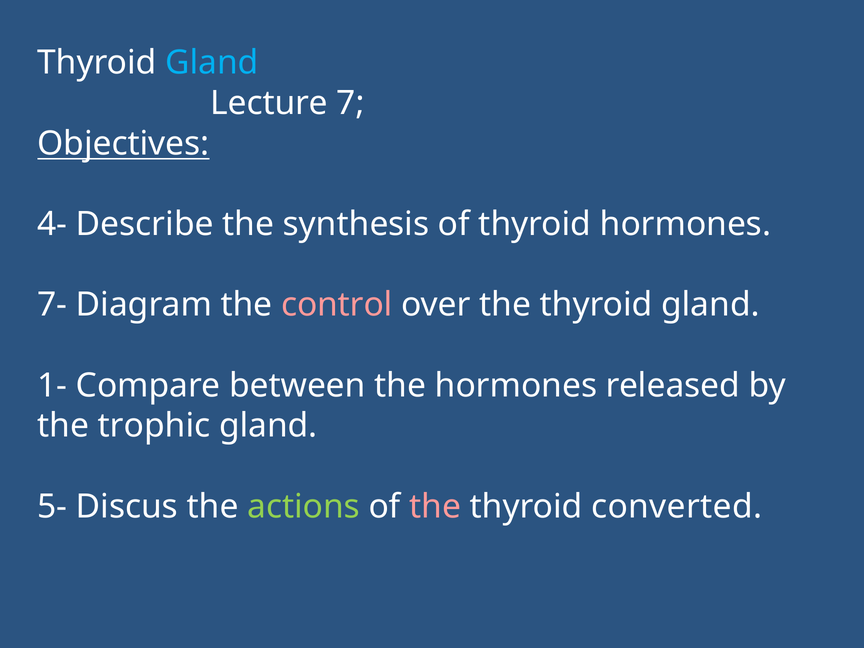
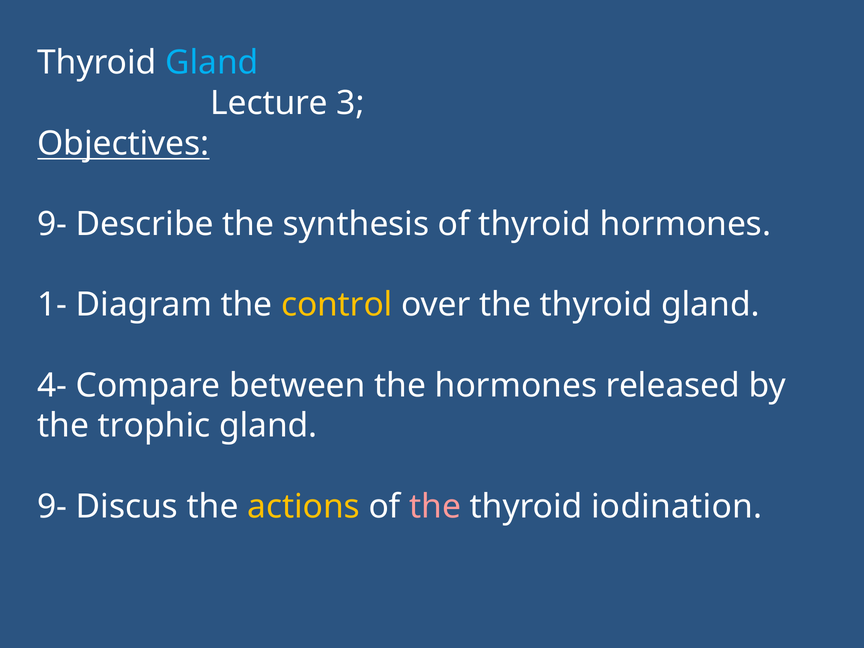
7: 7 -> 3 (350, 103)
4-: 4- -> 9- (52, 224)
7-: 7- -> 1- (52, 305)
control colour: pink -> yellow (337, 305)
1-: 1- -> 4- (52, 385)
5-: 5- -> 9- (52, 506)
actions colour: light green -> yellow (304, 506)
converted: converted -> iodination (677, 506)
